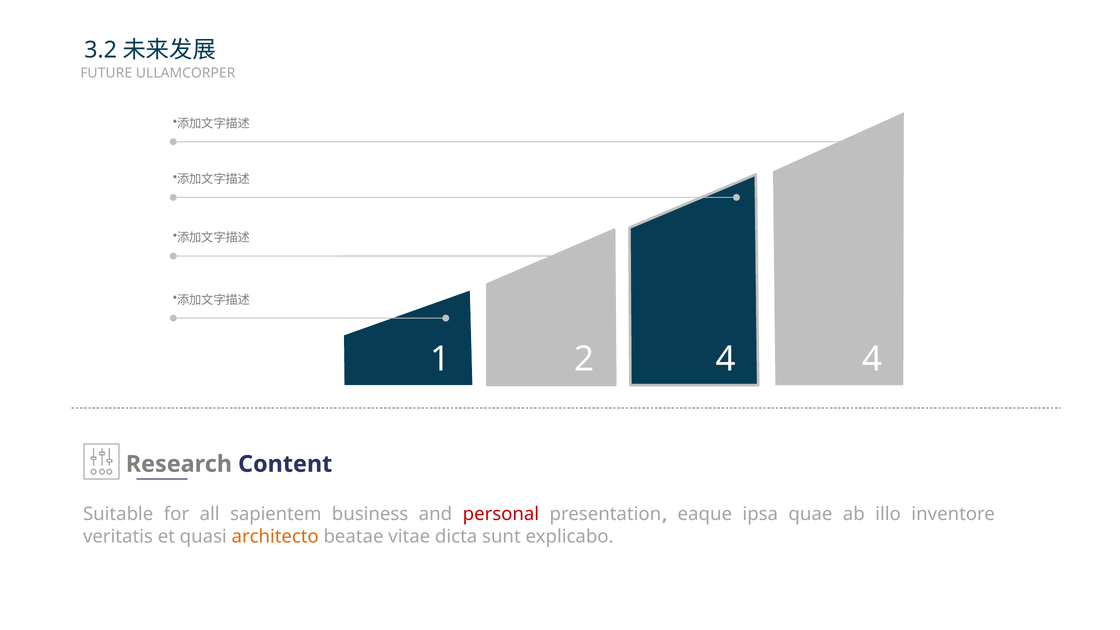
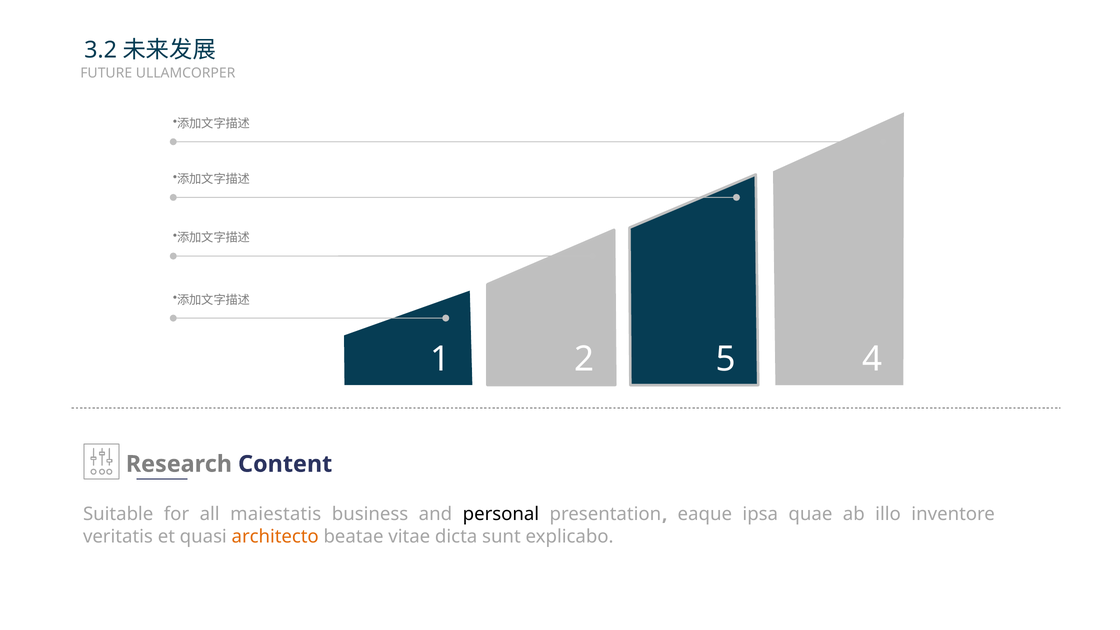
2 4: 4 -> 5 (726, 359)
sapientem: sapientem -> maiestatis (276, 514)
personal colour: red -> black (501, 514)
